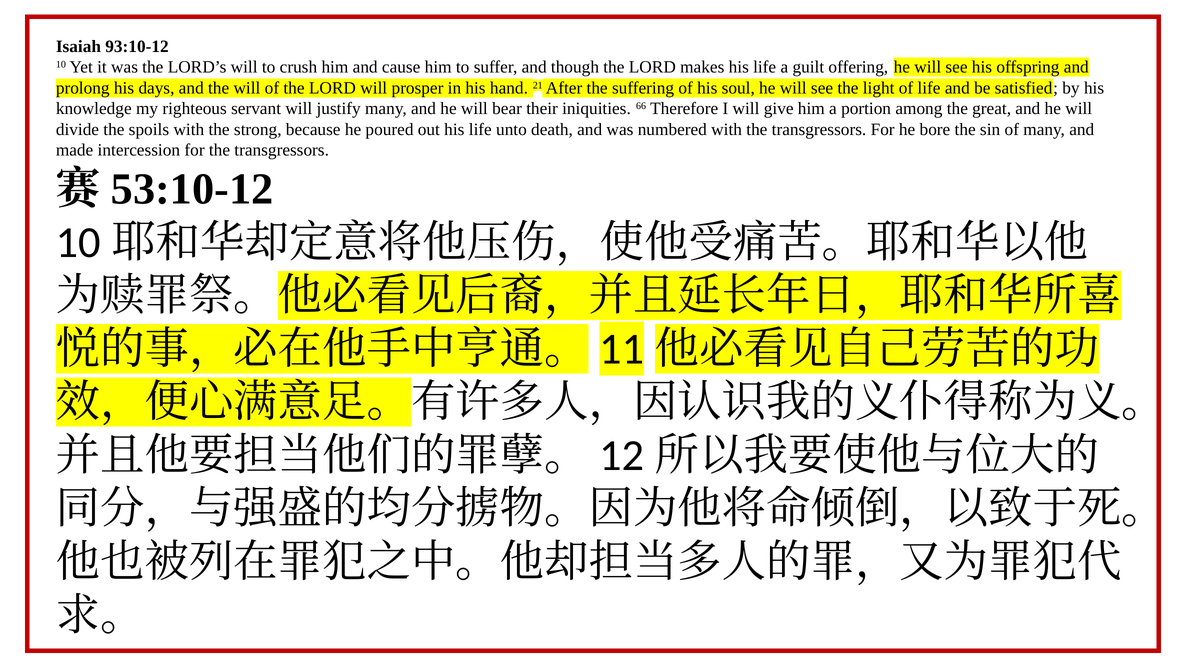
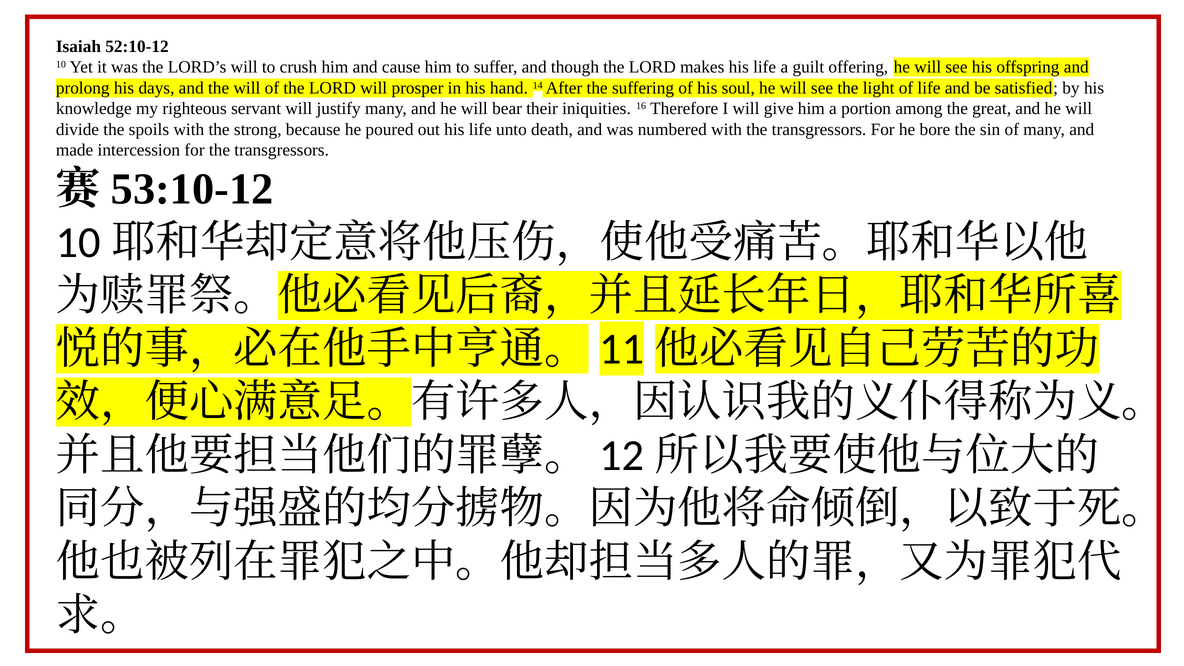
93:10-12: 93:10-12 -> 52:10-12 (137, 47)
21: 21 -> 14 (538, 85)
66: 66 -> 16 (641, 106)
